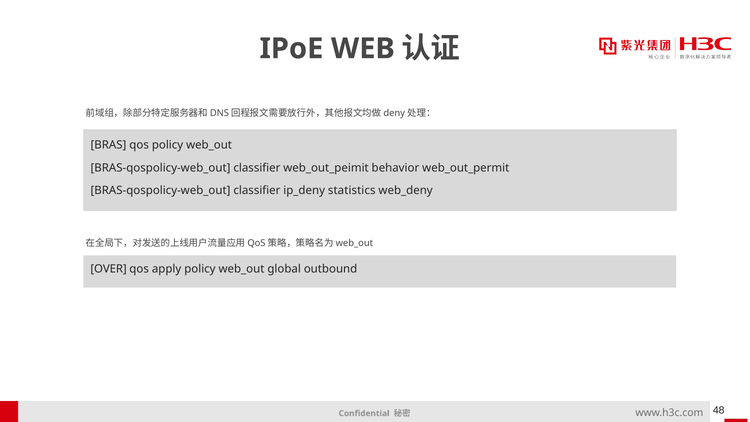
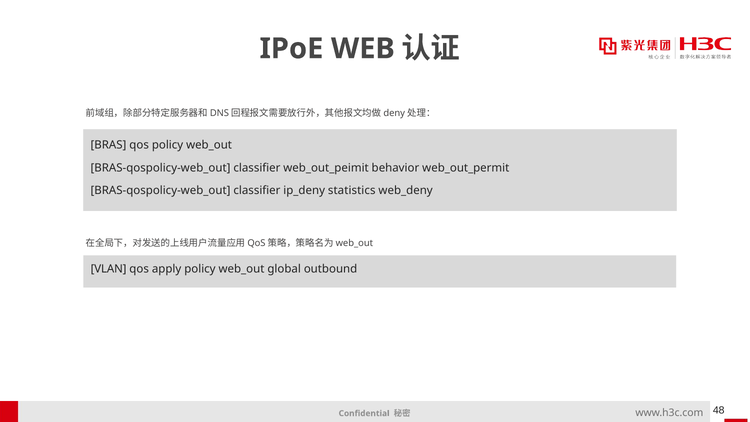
OVER: OVER -> VLAN (109, 269)
